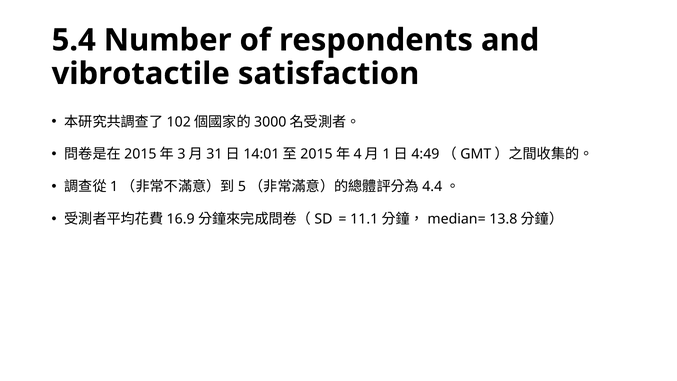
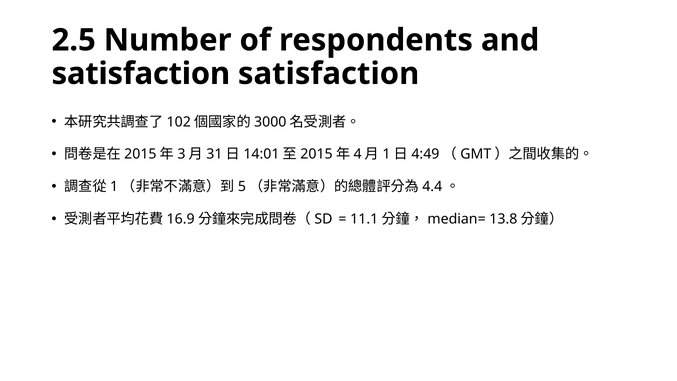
5.4: 5.4 -> 2.5 (74, 40)
vibrotactile: vibrotactile -> satisfaction (141, 74)
